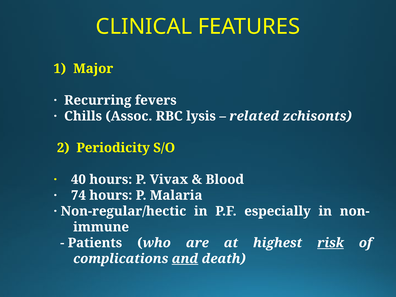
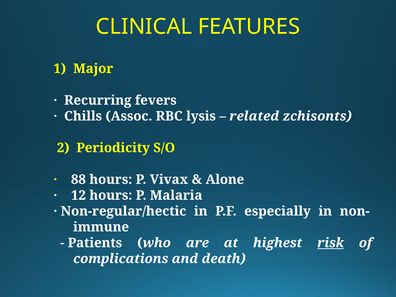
40: 40 -> 88 (78, 180)
Blood: Blood -> Alone (225, 180)
74: 74 -> 12 (78, 195)
and underline: present -> none (185, 259)
